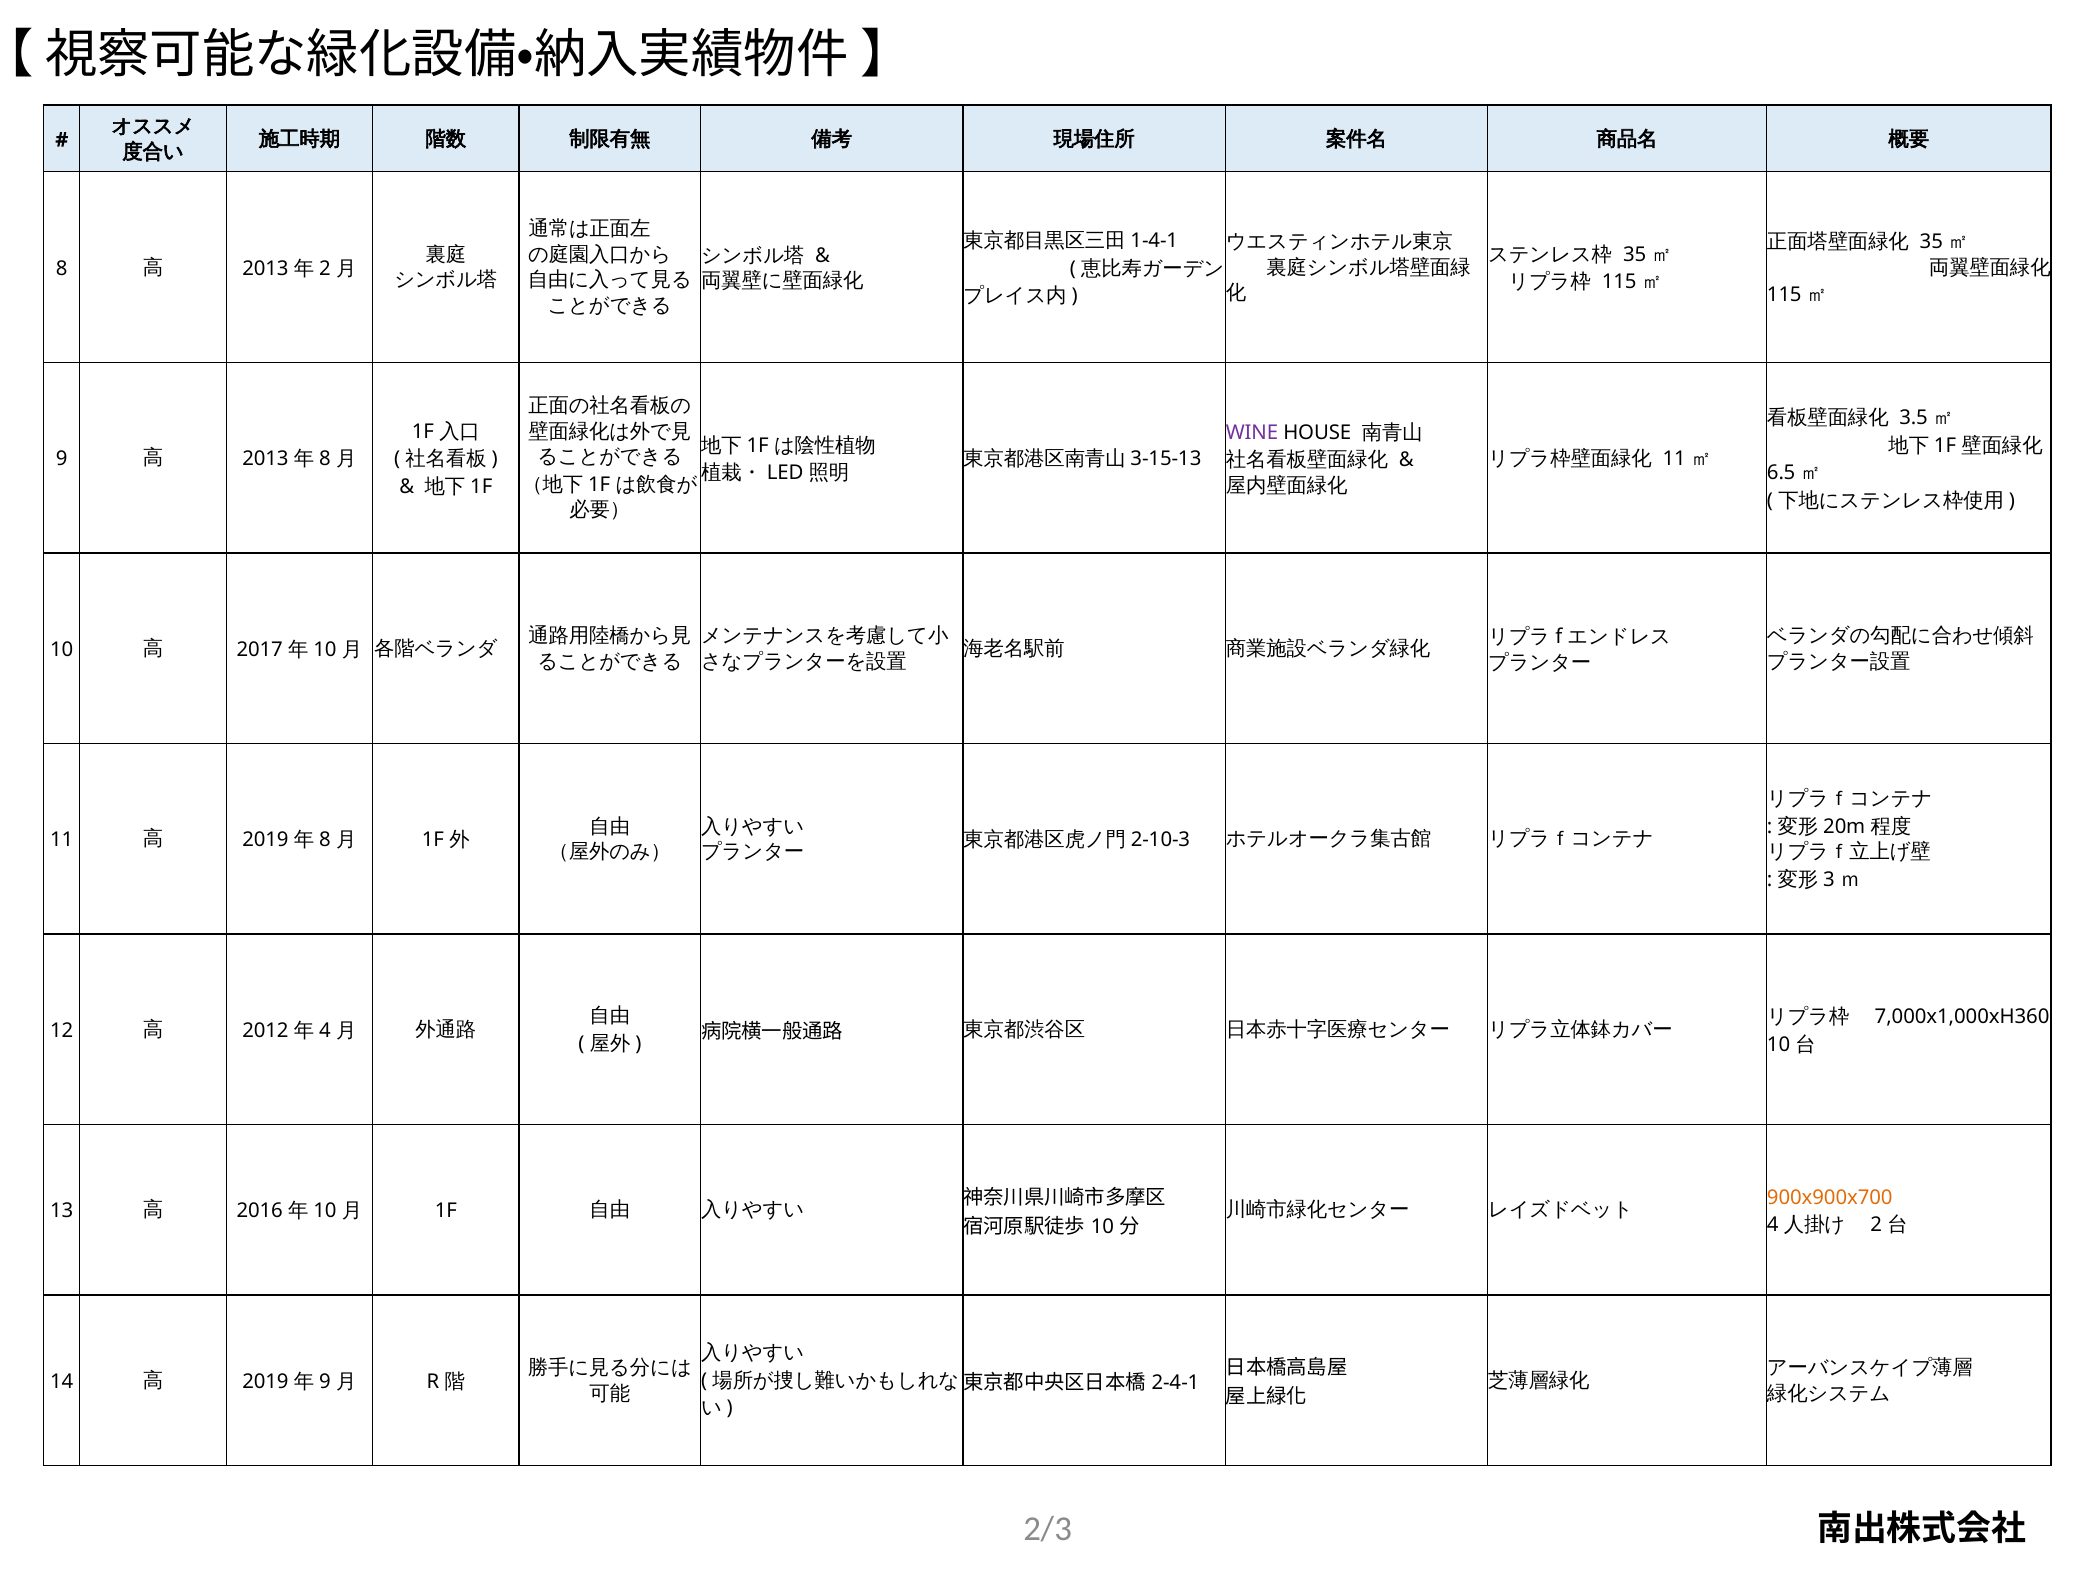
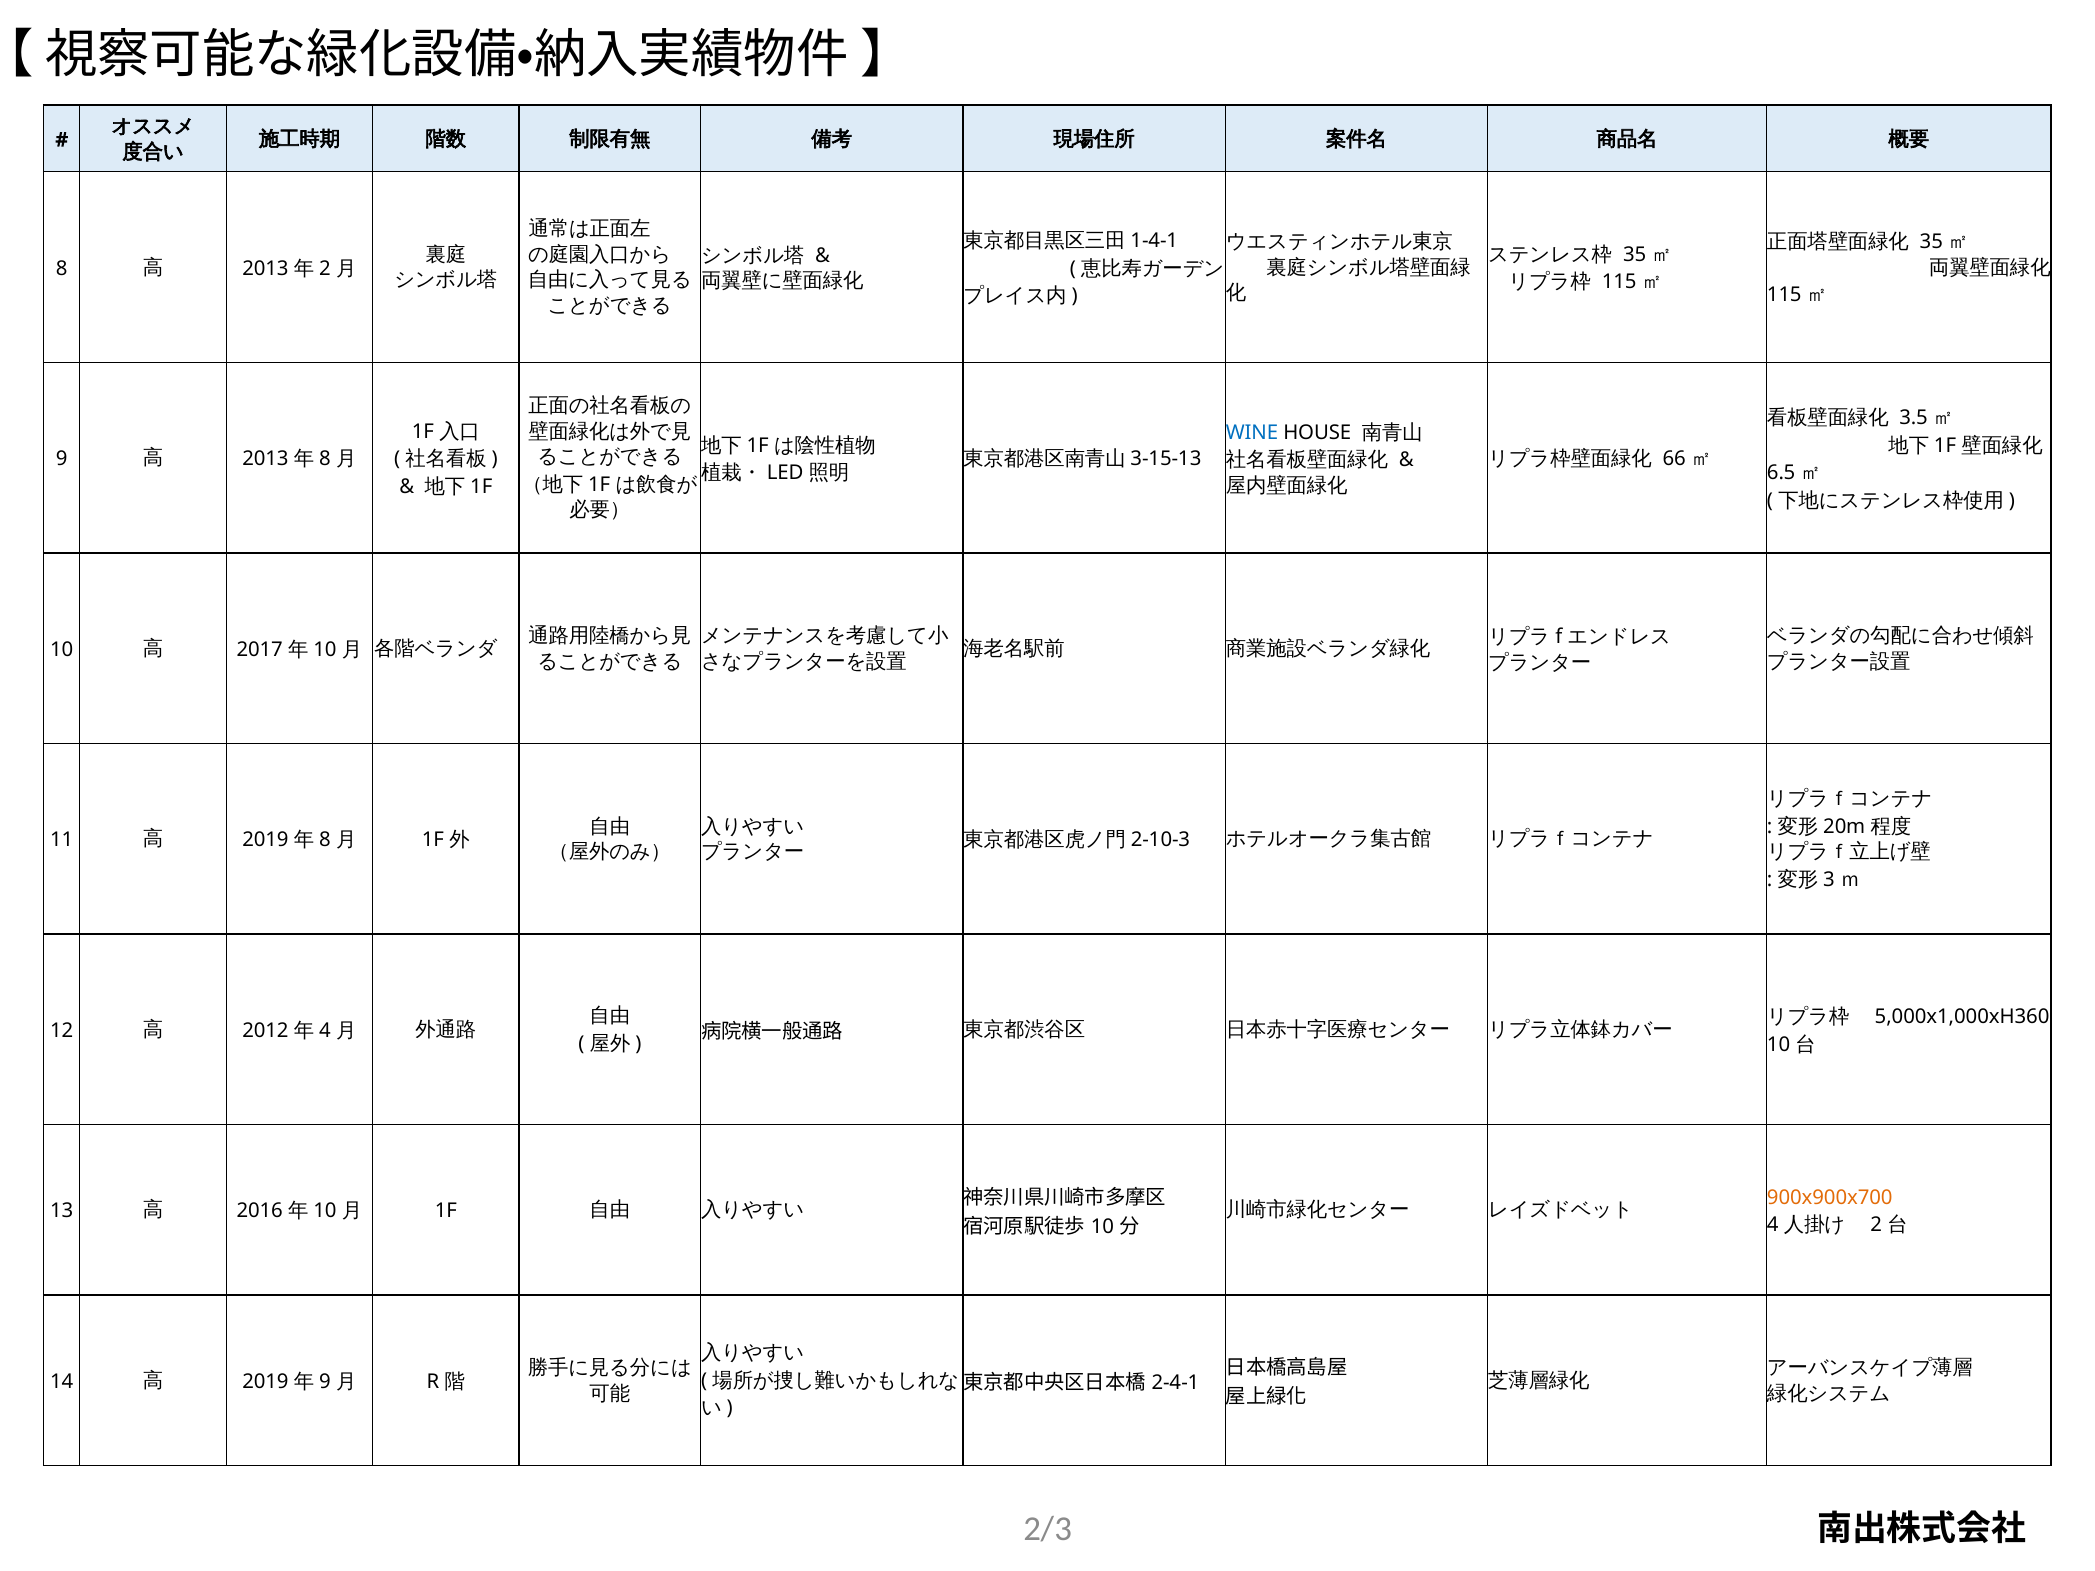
WINE colour: purple -> blue (1252, 433)
11: 11 -> 66 (1674, 459)
7,000x1,000xH360: 7,000x1,000xH360 -> 5,000x1,000xH360 (1962, 1017)
